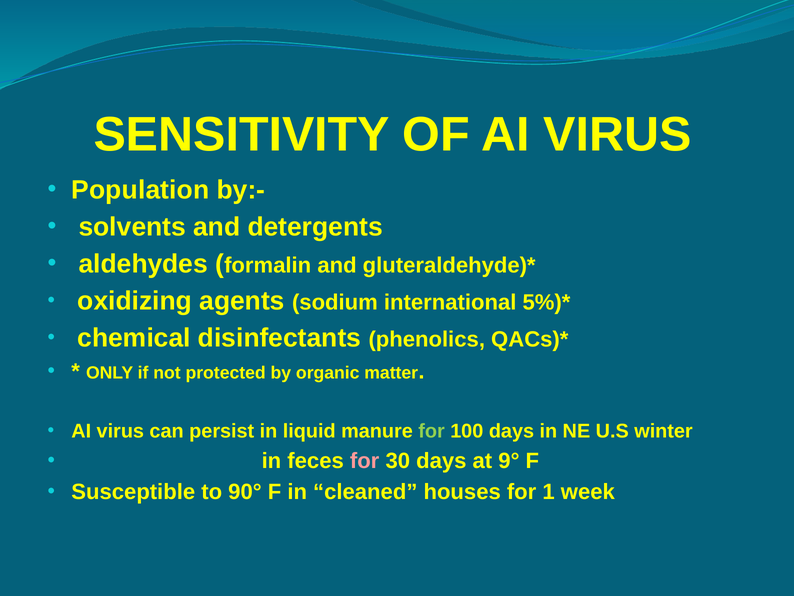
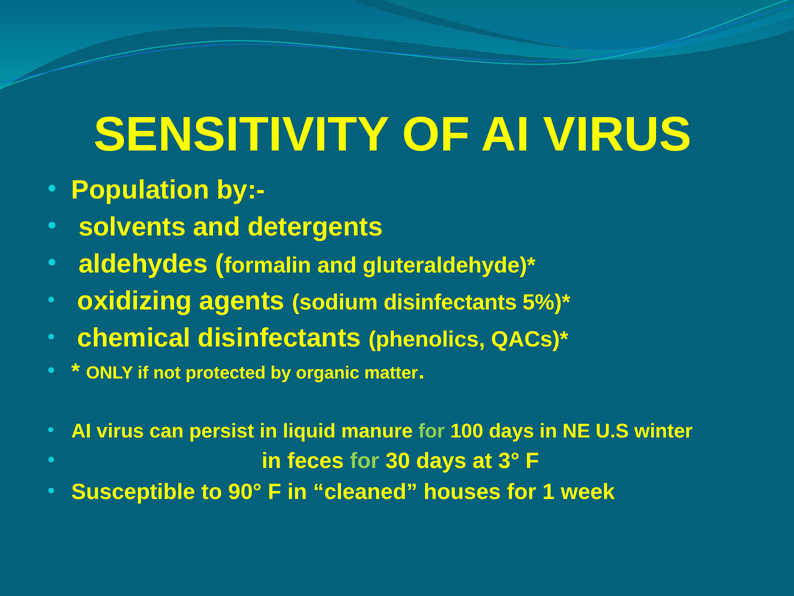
sodium international: international -> disinfectants (450, 302)
for colour: pink -> light green (365, 461)
9°: 9° -> 3° (509, 461)
